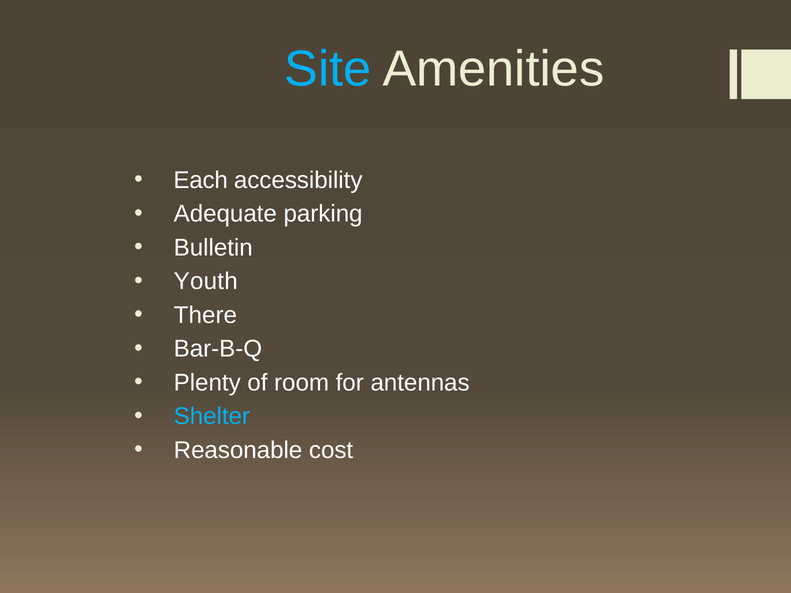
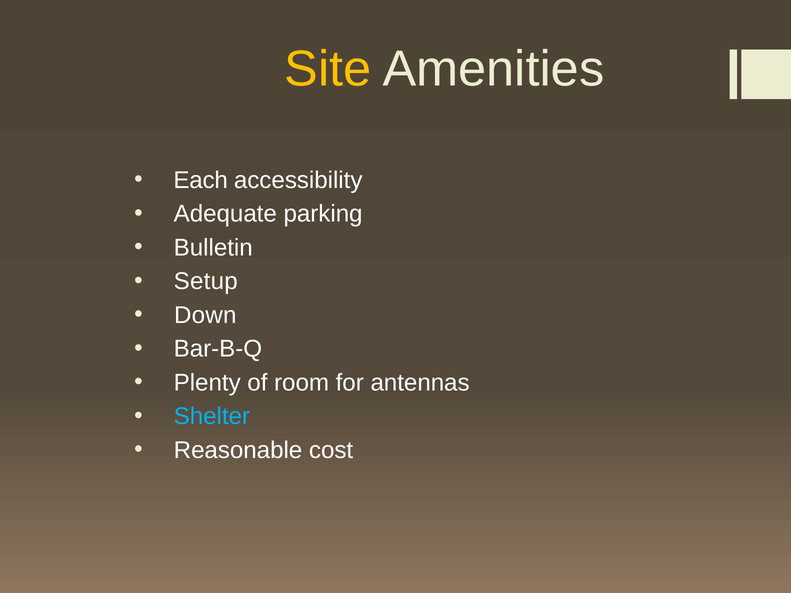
Site colour: light blue -> yellow (328, 69)
Youth: Youth -> Setup (206, 282)
There: There -> Down (205, 315)
